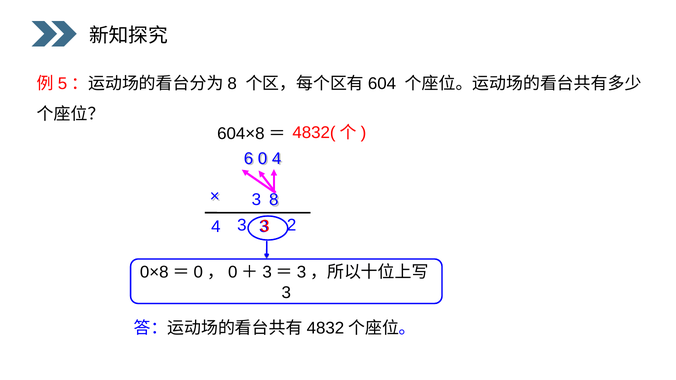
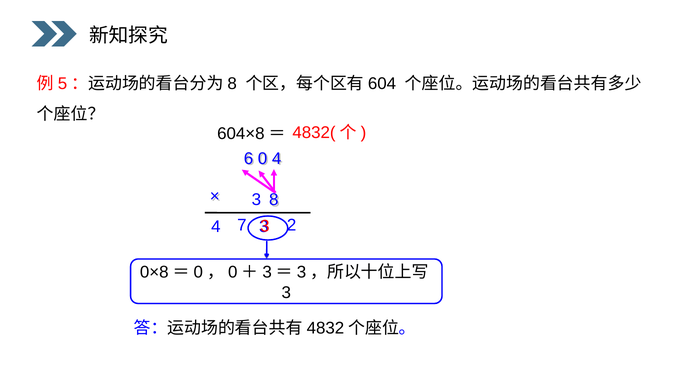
4 3: 3 -> 7 (242, 225)
